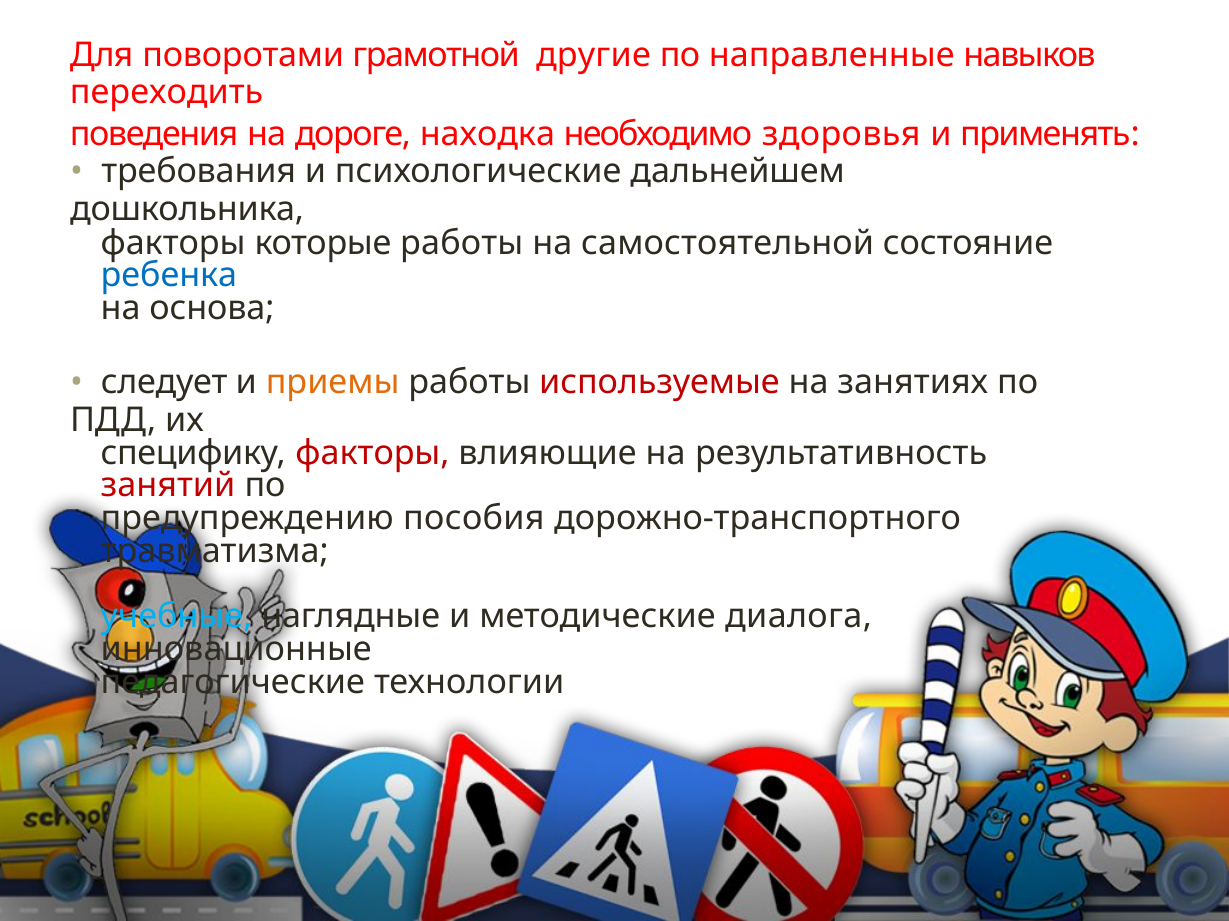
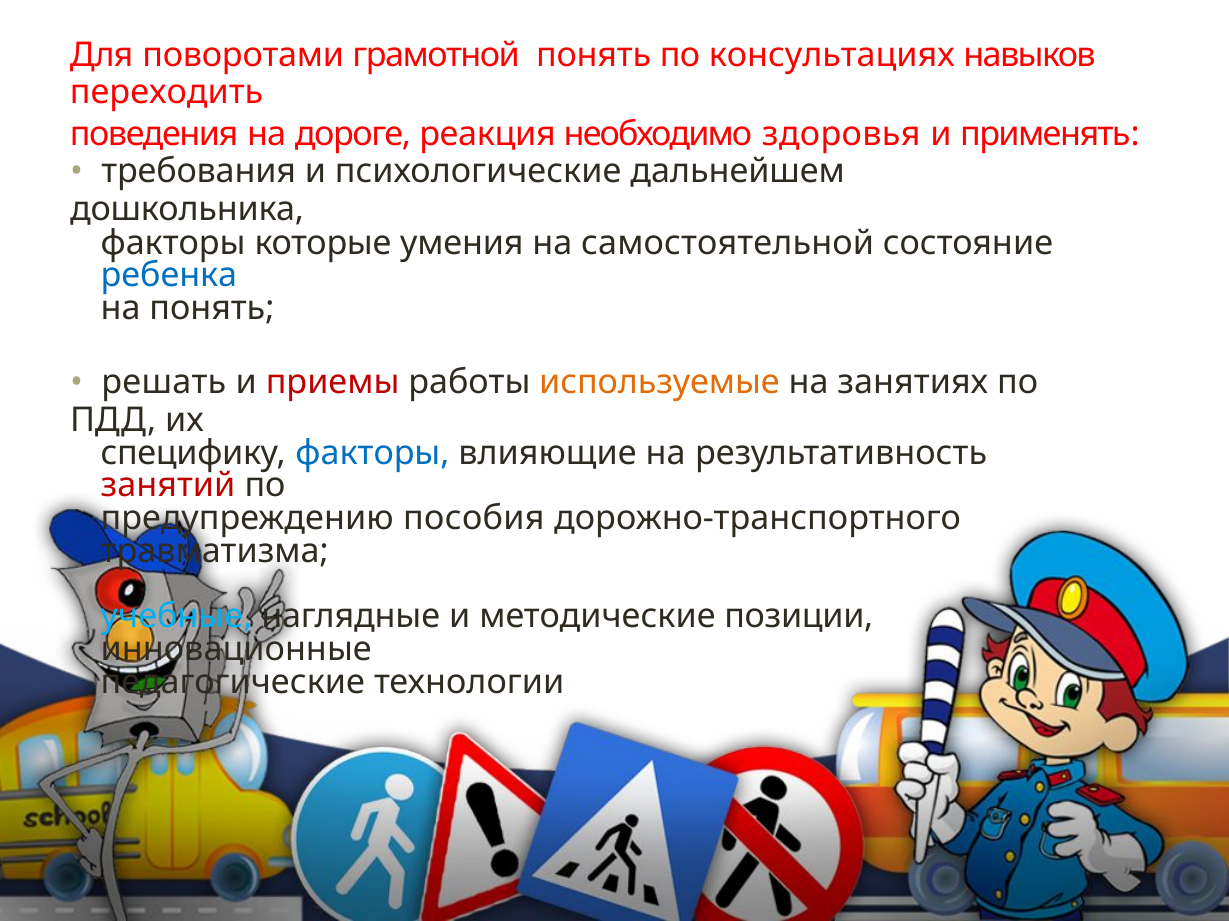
грамотной другие: другие -> понять (594, 55)
направленные: направленные -> консультациях (832, 55)
находка: находка -> реакция (488, 134)
которые работы: работы -> умения (462, 243)
на основа: основа -> понять (212, 309)
следует: следует -> решать (164, 382)
приемы colour: orange -> red (333, 382)
используемые colour: red -> orange (659, 382)
факторы colour: red -> blue (372, 453)
диалога: диалога -> позиции (799, 617)
